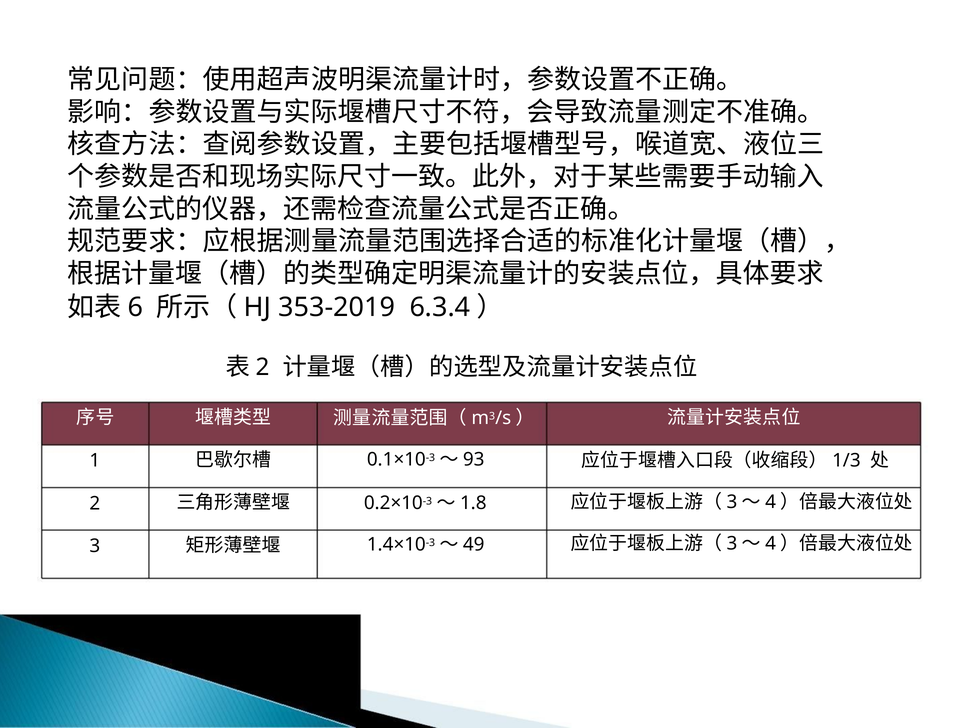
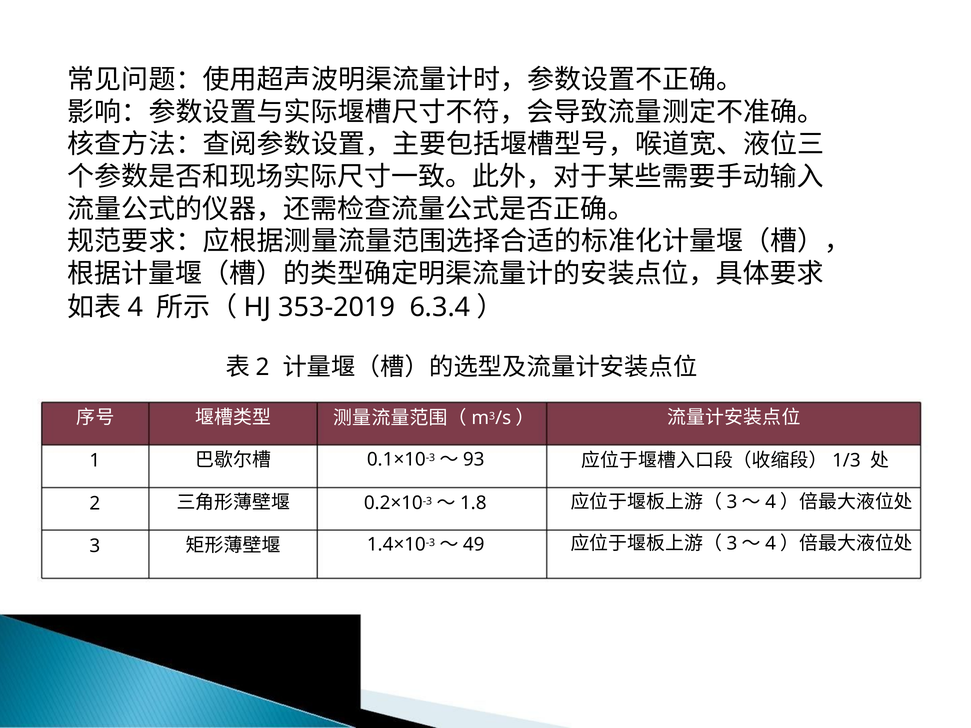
6: 6 -> 4 (135, 308)
